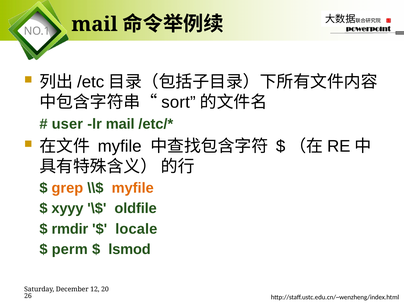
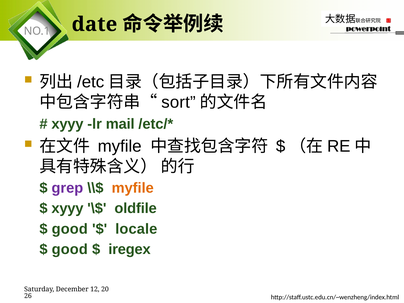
mail: mail -> date (94, 24)
user: user -> xyyy (67, 124)
grep colour: orange -> purple (67, 188)
rmdir: rmdir -> good (70, 229)
perm: perm -> good (70, 249)
lsmod: lsmod -> iregex (130, 249)
